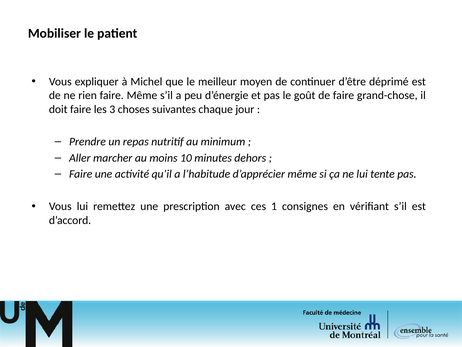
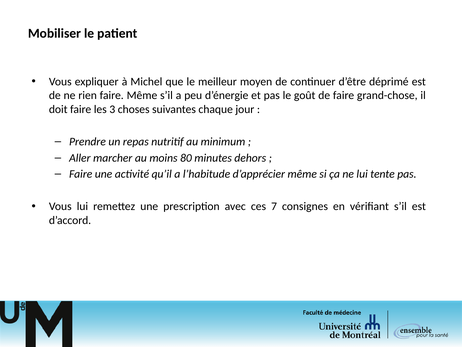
10: 10 -> 80 (186, 158)
1: 1 -> 7 (274, 206)
